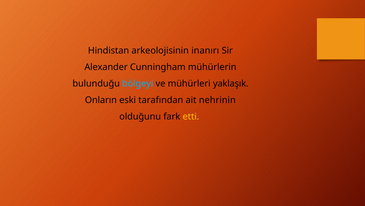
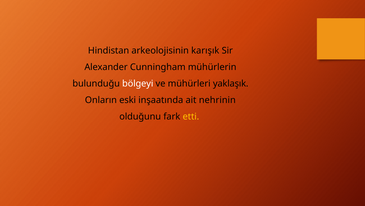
inanırı: inanırı -> karışık (205, 50)
bölgeyi colour: light blue -> white (138, 83)
tarafından: tarafından -> inşaatında (161, 100)
